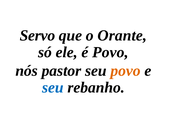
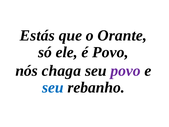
Servo: Servo -> Estás (37, 35)
pastor: pastor -> chaga (61, 71)
povo colour: orange -> purple (125, 71)
